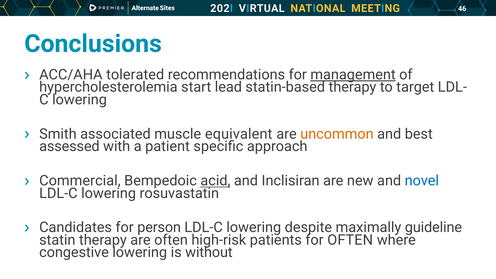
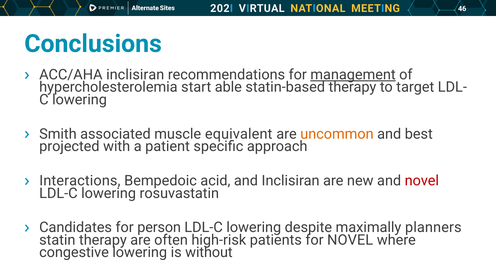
ACC/AHA tolerated: tolerated -> inclisiran (135, 75)
lead: lead -> able (228, 87)
assessed: assessed -> projected (69, 146)
Commercial: Commercial -> Interactions (80, 181)
acid underline: present -> none (215, 181)
novel colour: blue -> red (422, 181)
guideline: guideline -> planners (433, 228)
for OFTEN: OFTEN -> NOVEL (350, 240)
